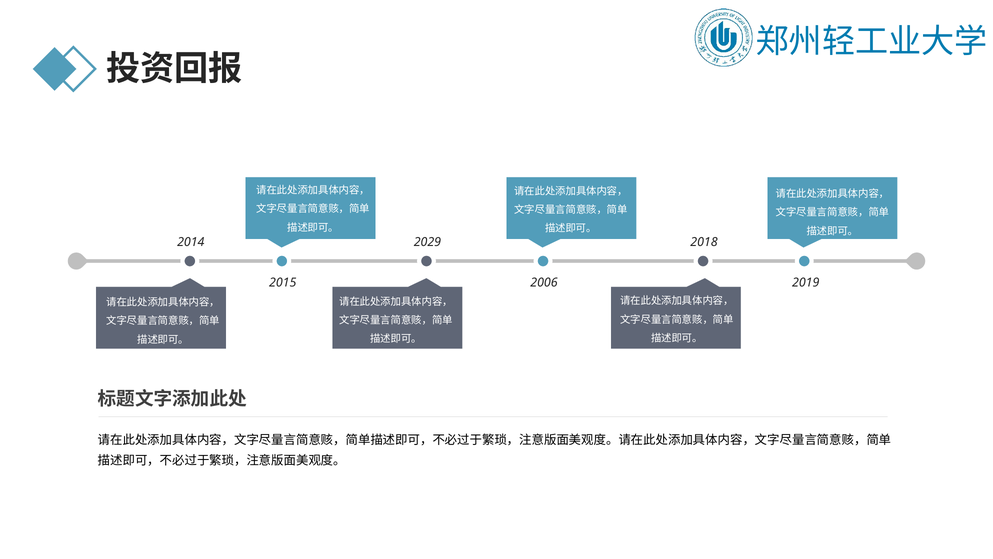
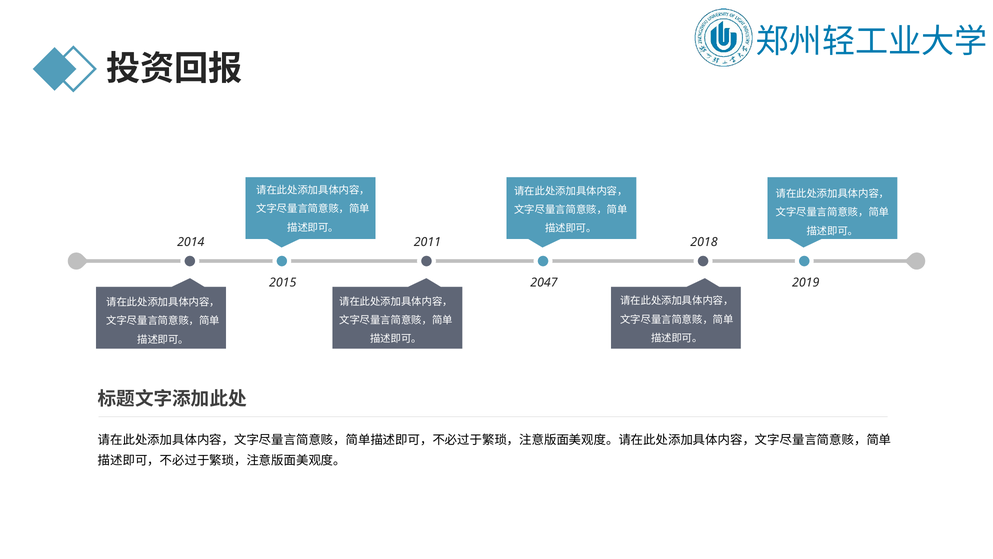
2029: 2029 -> 2011 (427, 242)
2006: 2006 -> 2047 (544, 282)
